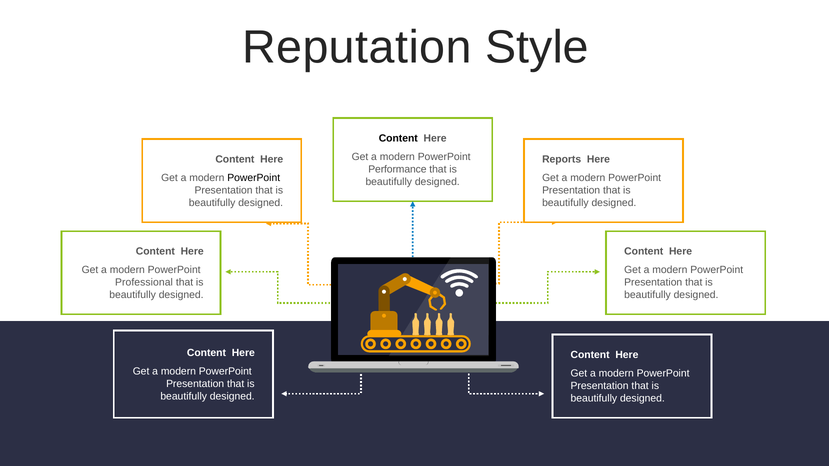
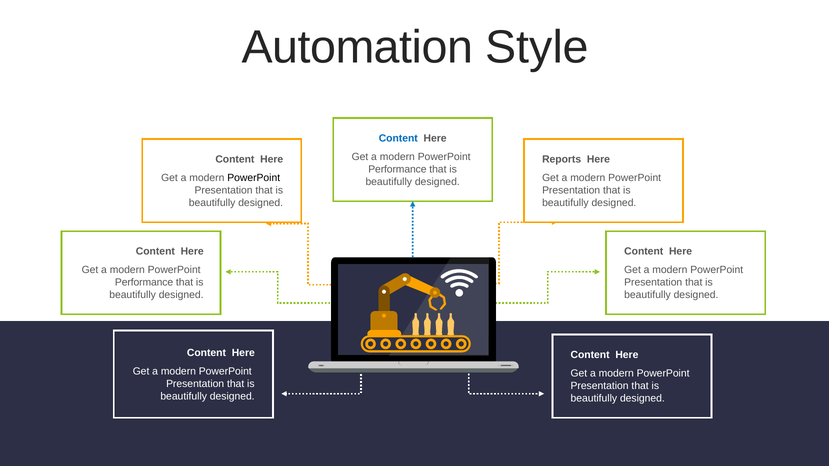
Reputation: Reputation -> Automation (357, 47)
Content colour: black -> blue (398, 139)
Professional: Professional -> Performance (144, 283)
